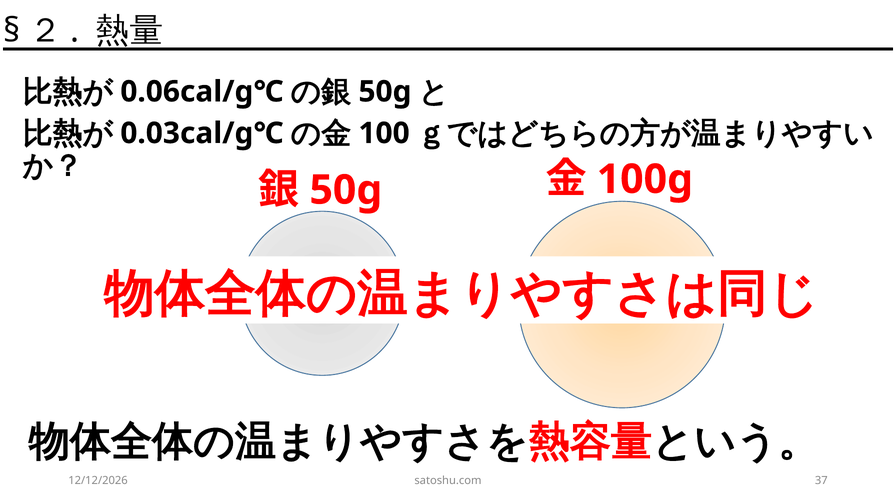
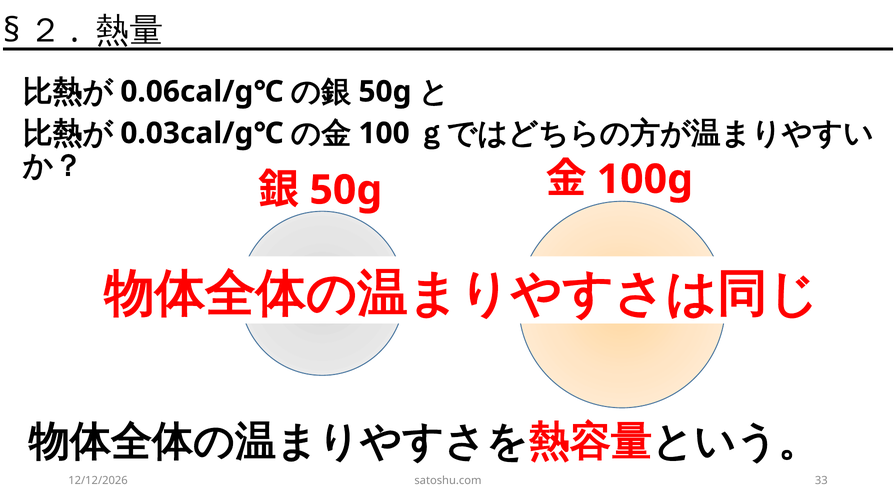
37: 37 -> 33 (821, 480)
